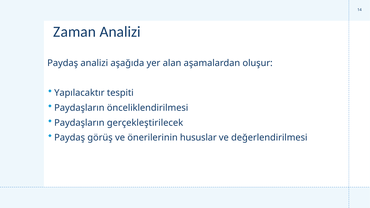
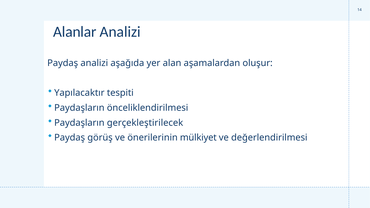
Zaman: Zaman -> Alanlar (75, 32)
hususlar: hususlar -> mülkiyet (198, 138)
